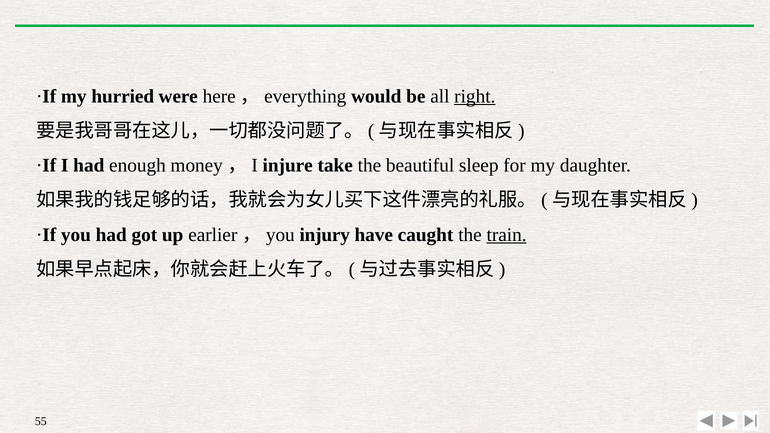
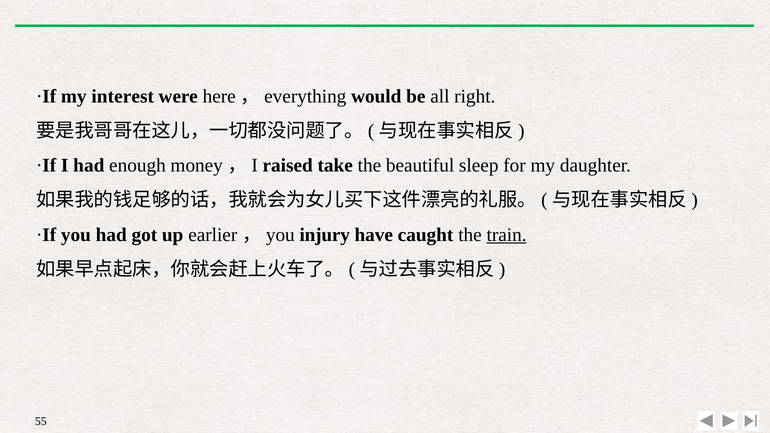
hurried: hurried -> interest (123, 96)
right underline: present -> none (475, 96)
injure: injure -> raised (288, 166)
